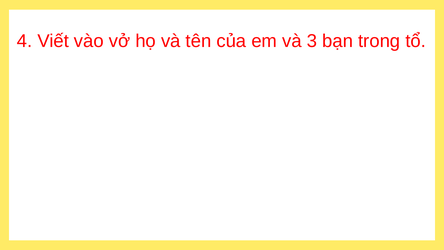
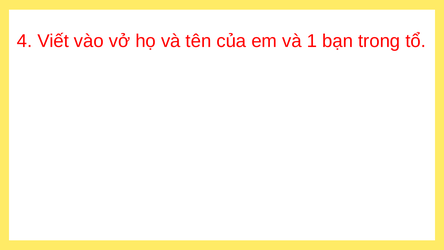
3: 3 -> 1 (312, 41)
